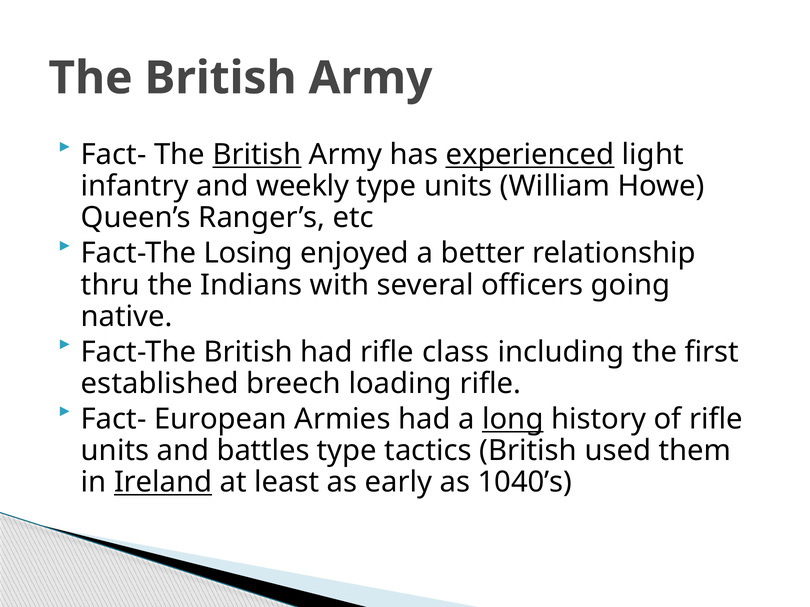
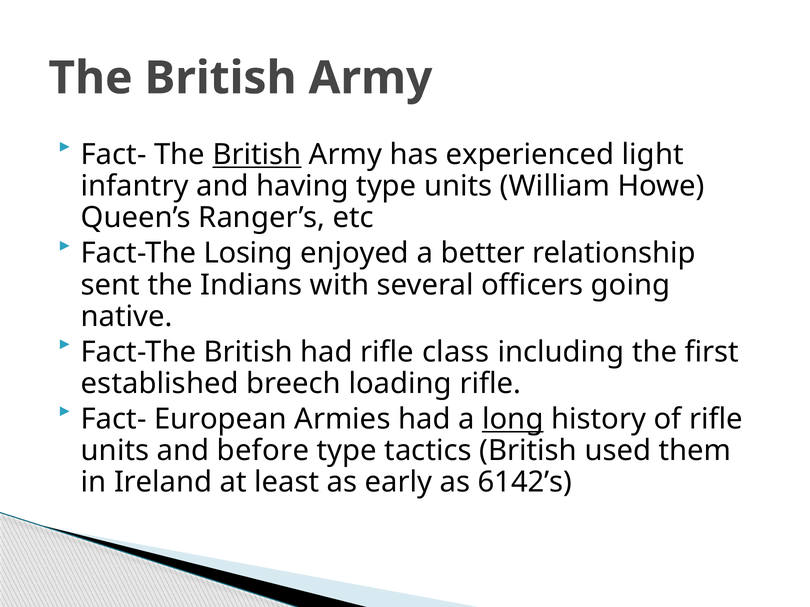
experienced underline: present -> none (530, 155)
weekly: weekly -> having (303, 186)
thru: thru -> sent (110, 285)
battles: battles -> before (263, 451)
Ireland underline: present -> none (163, 483)
1040’s: 1040’s -> 6142’s (525, 483)
